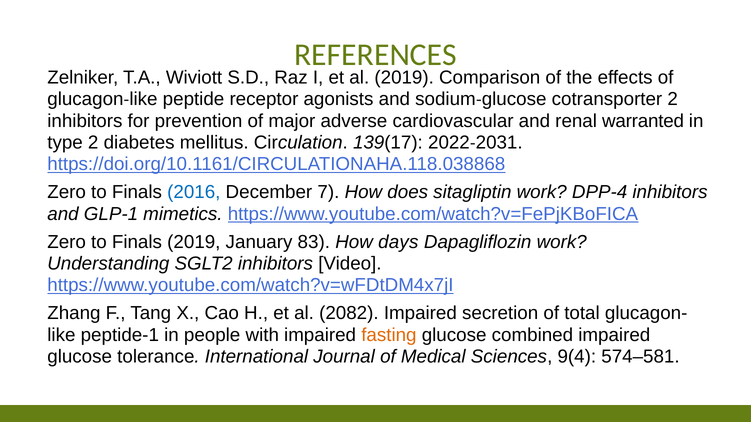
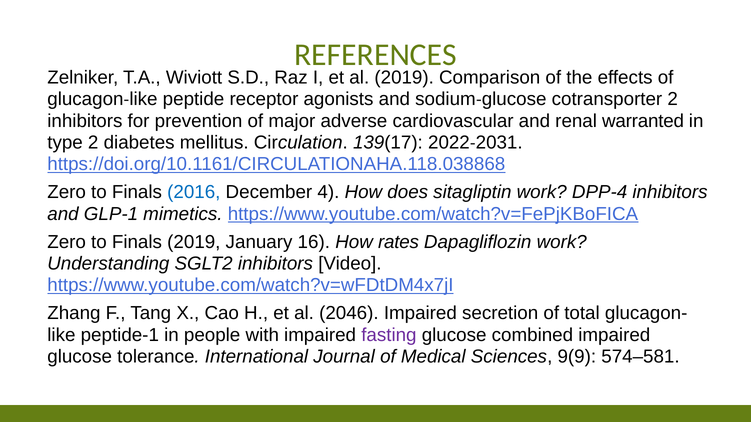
7: 7 -> 4 (328, 192)
83: 83 -> 16 (314, 242)
days: days -> rates (399, 242)
2082: 2082 -> 2046 (349, 313)
fasting colour: orange -> purple (389, 335)
9(4: 9(4 -> 9(9 (577, 357)
